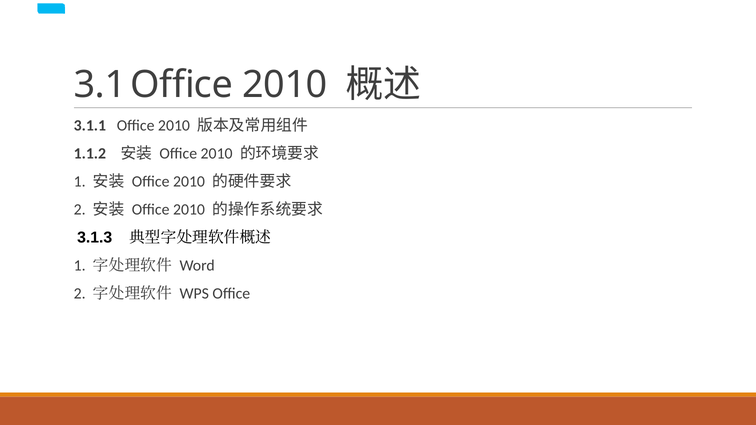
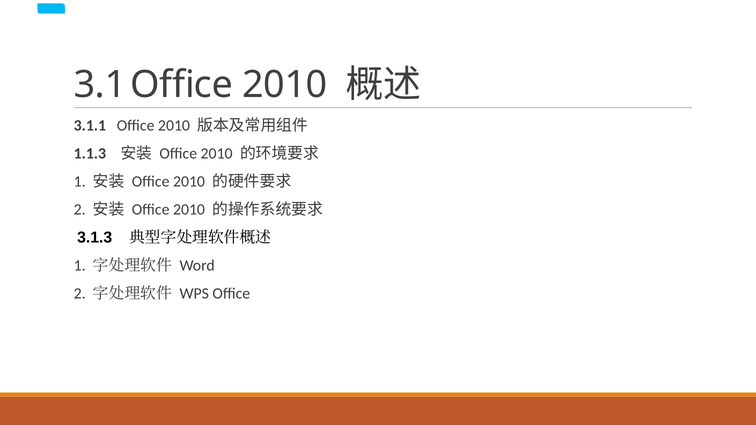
1.1.2: 1.1.2 -> 1.1.3 (90, 154)
